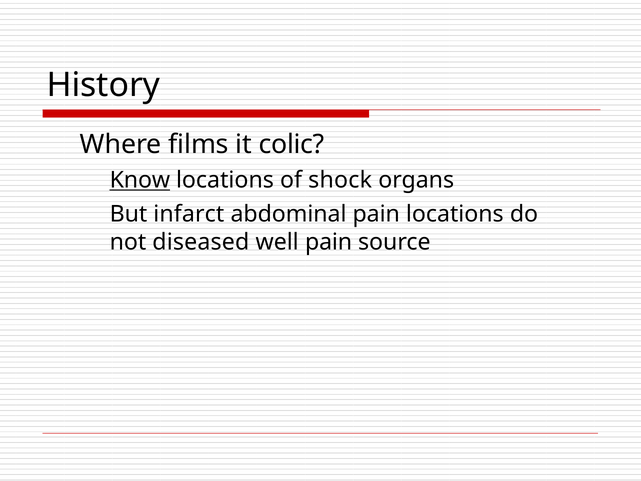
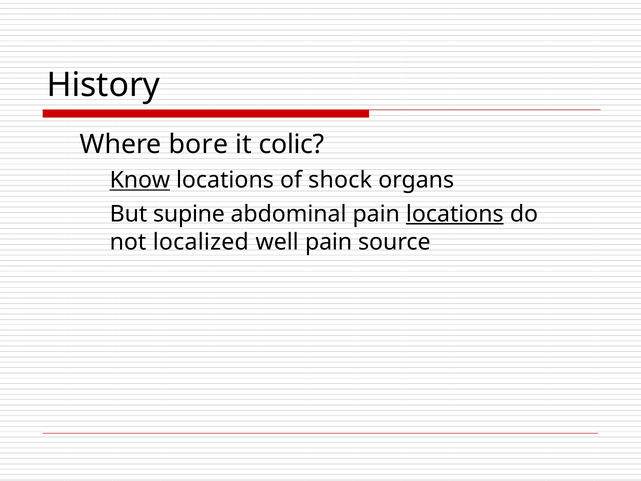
films: films -> bore (198, 144)
infarct: infarct -> supine (189, 214)
locations underline: none -> present (455, 214)
diseased: diseased -> localized (201, 242)
